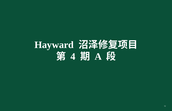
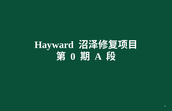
4: 4 -> 0 (73, 57)
